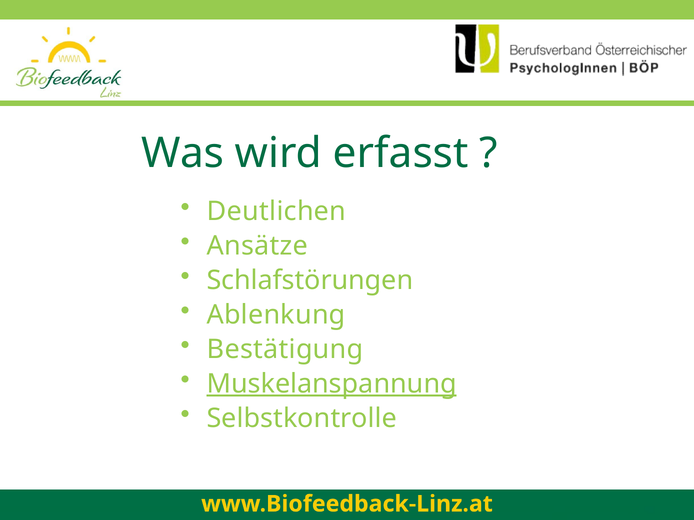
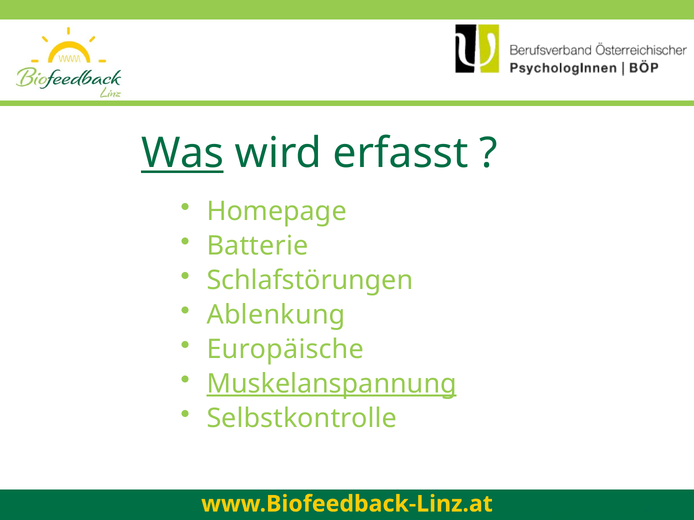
Was underline: none -> present (183, 154)
Deutlichen: Deutlichen -> Homepage (277, 212)
Ansätze: Ansätze -> Batterie (257, 246)
Bestätigung: Bestätigung -> Europäische (285, 350)
